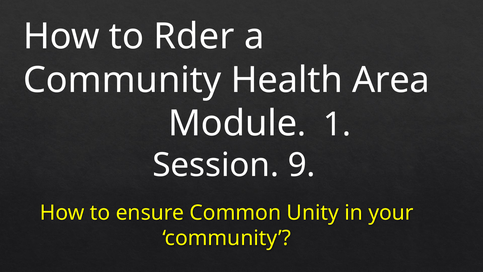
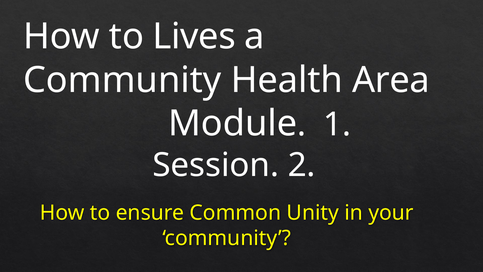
Rder: Rder -> Lives (194, 37)
9: 9 -> 2 (302, 165)
